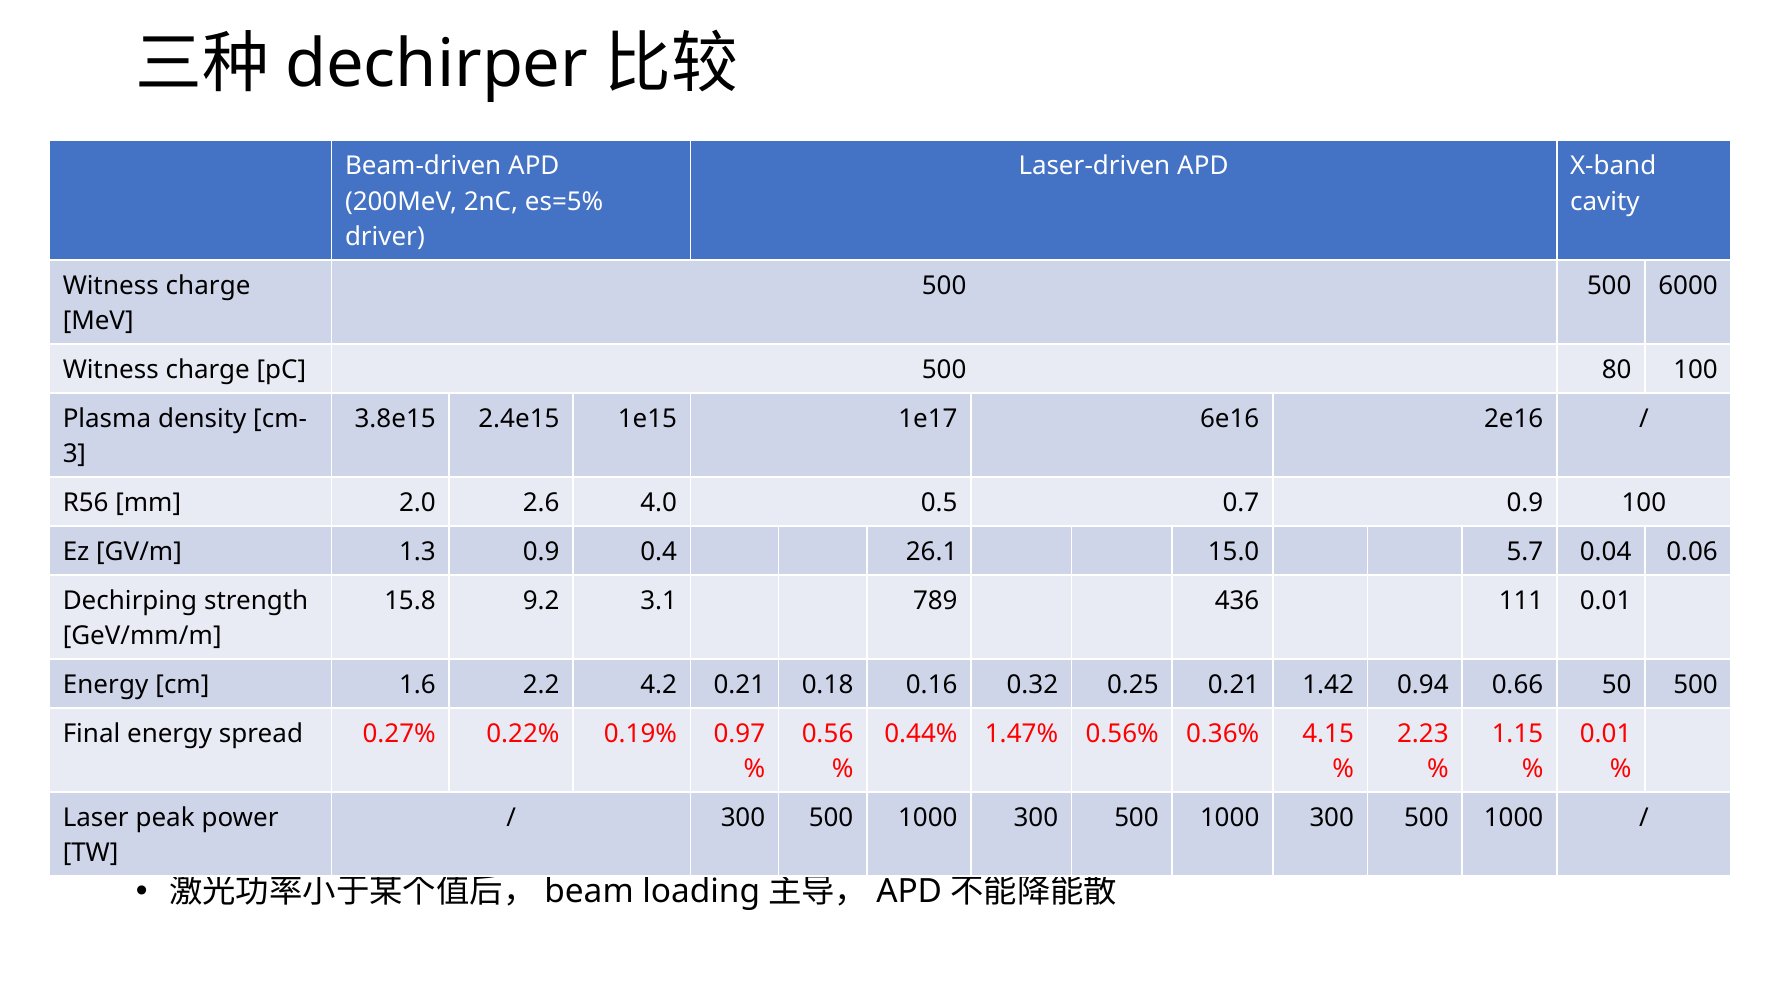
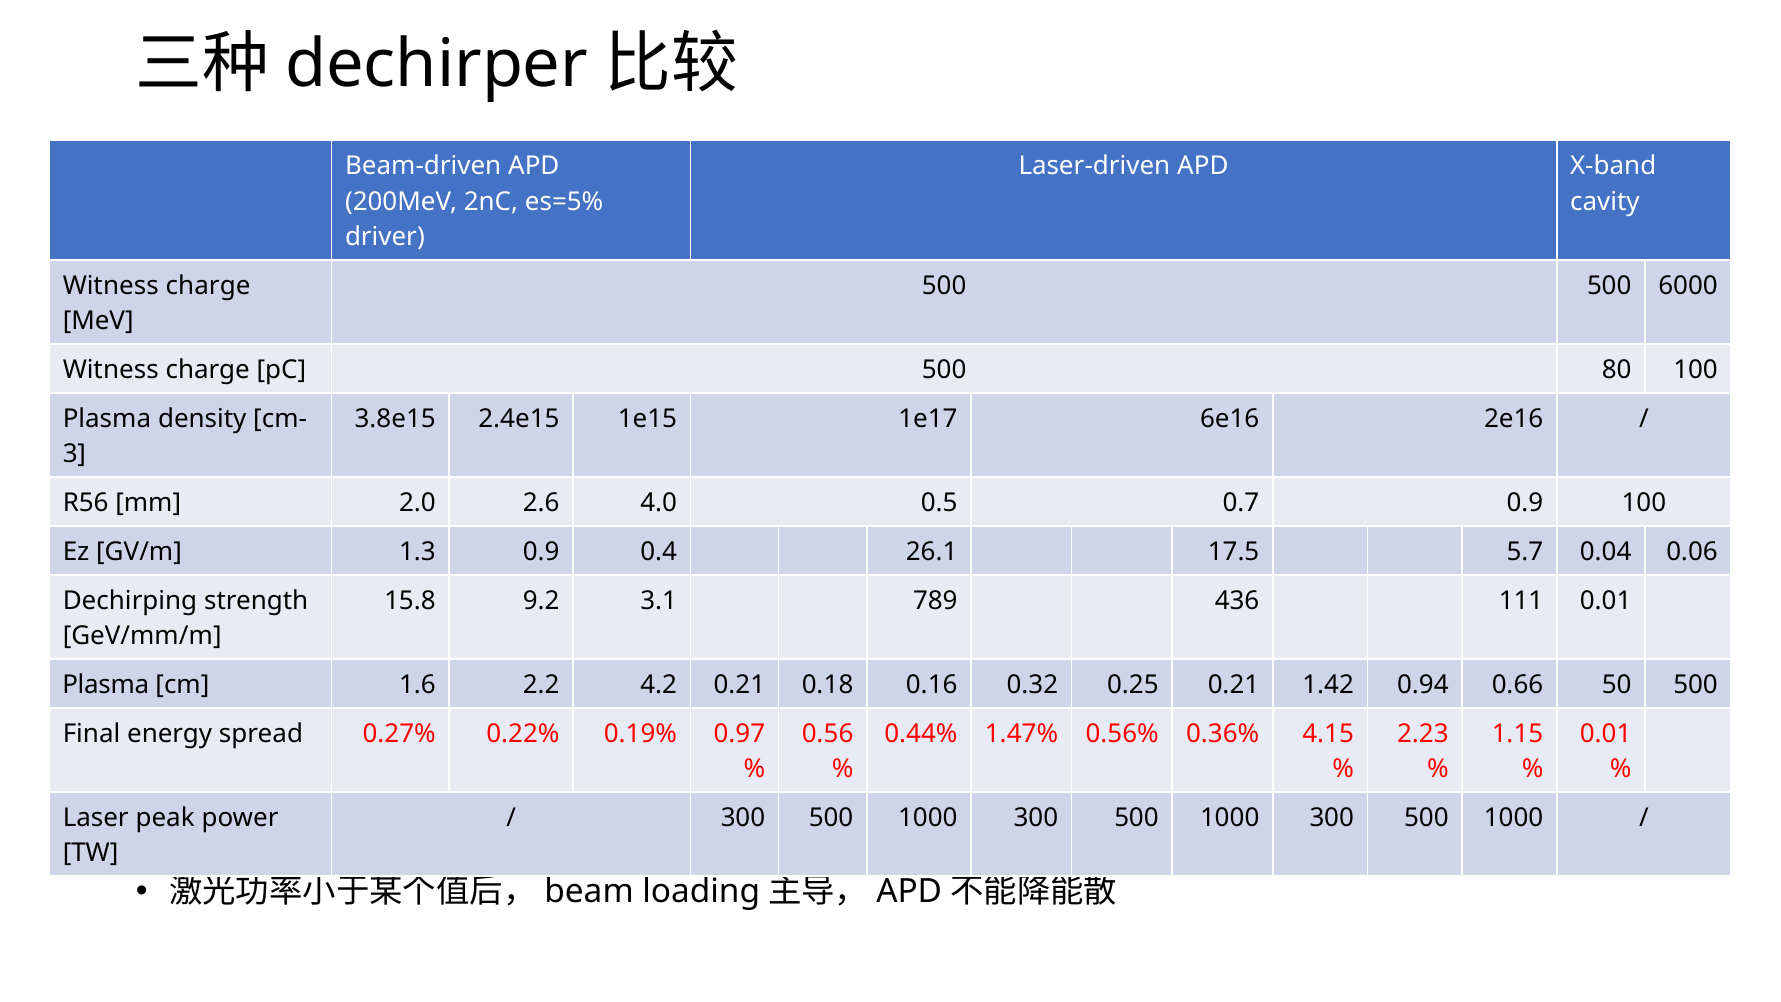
15.0: 15.0 -> 17.5 (1234, 552)
Energy: Energy -> Plasma (106, 685)
